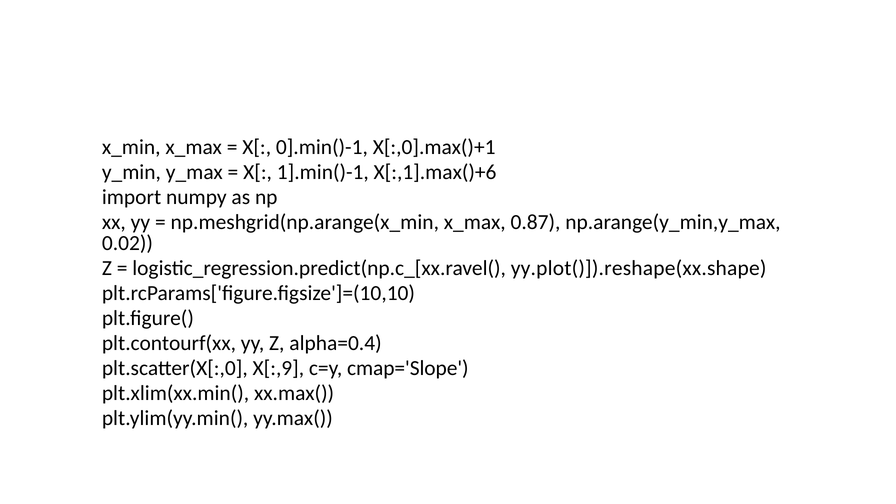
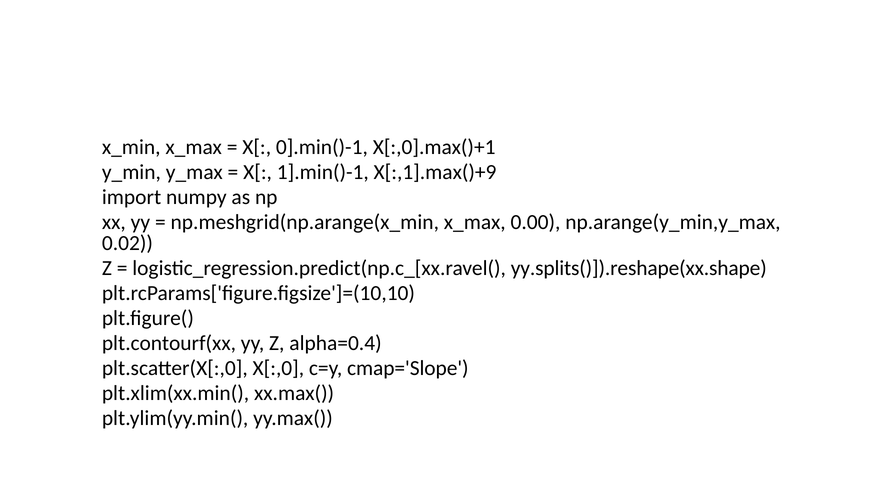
X[:,1].max()+6: X[:,1].max()+6 -> X[:,1].max()+9 (435, 172)
0.87: 0.87 -> 0.00 (535, 222)
yy.plot()]).reshape(xx.shape: yy.plot()]).reshape(xx.shape -> yy.splits()]).reshape(xx.shape (639, 268)
X[:,9: X[:,9 -> X[:,0 (278, 368)
